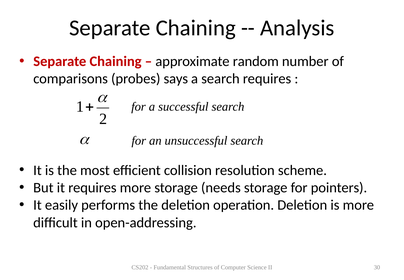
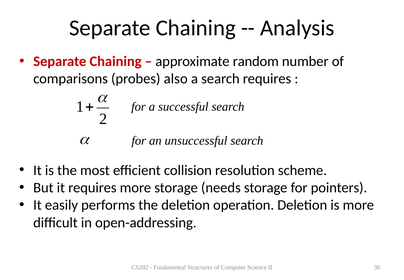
says: says -> also (176, 79)
